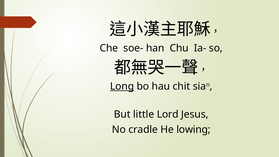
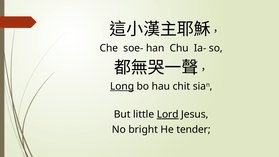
Lord underline: none -> present (168, 114)
cradle: cradle -> bright (143, 129)
lowing: lowing -> tender (193, 129)
